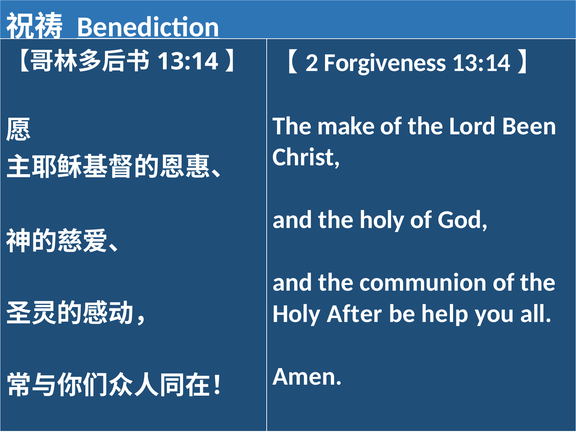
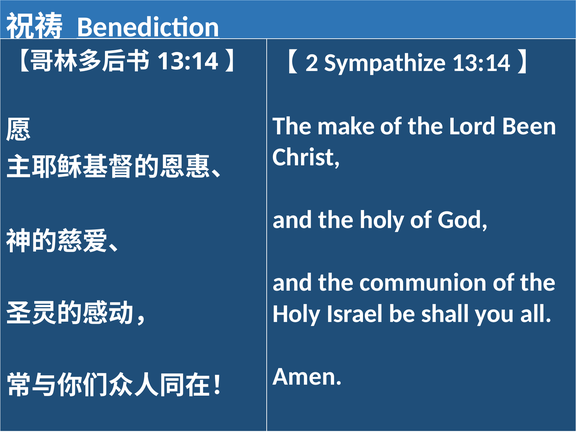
Forgiveness: Forgiveness -> Sympathize (385, 63)
After: After -> Israel (355, 314)
help: help -> shall (445, 314)
